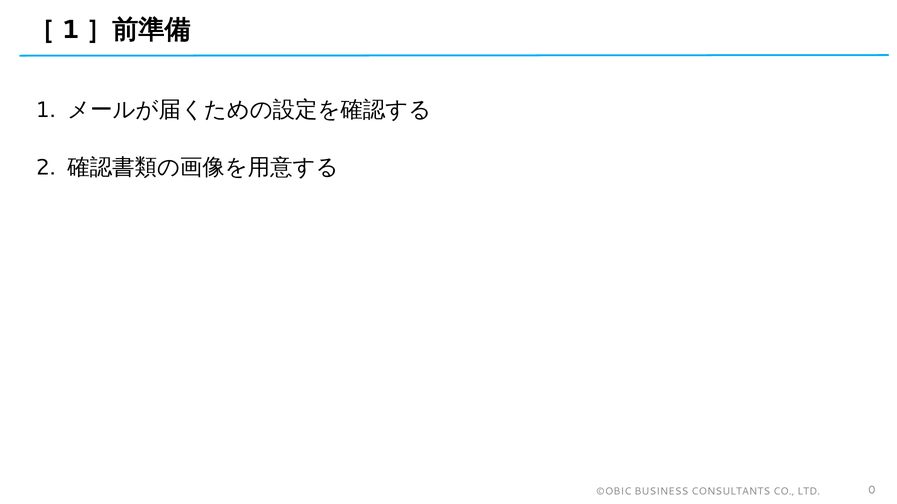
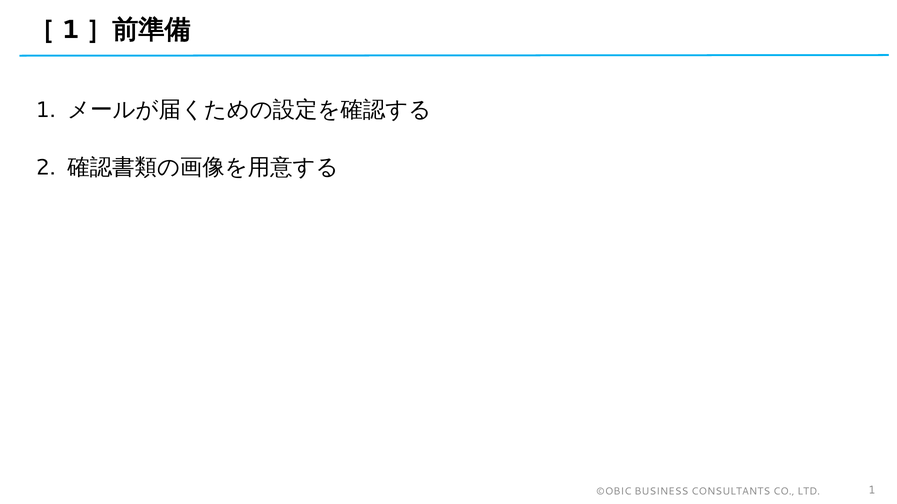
LTD 0: 0 -> 1 (872, 491)
